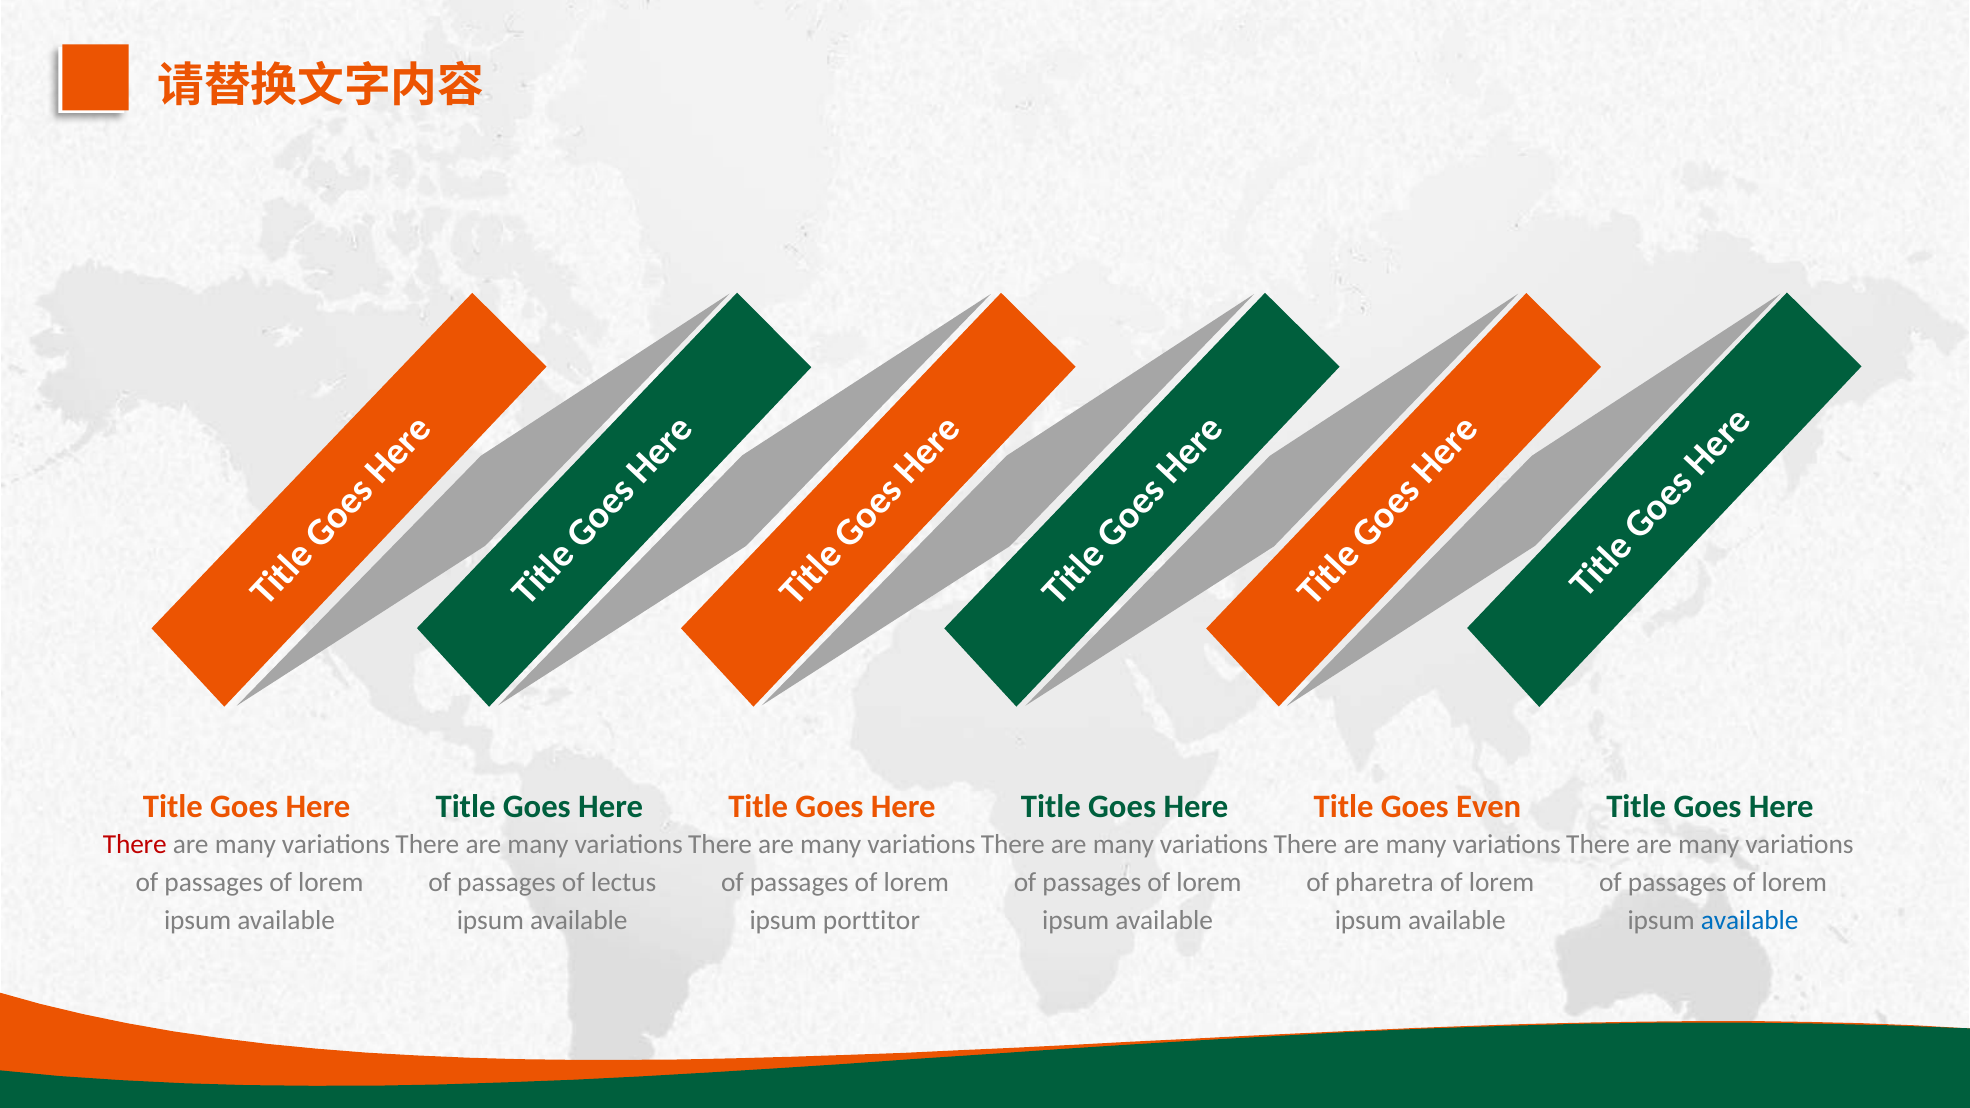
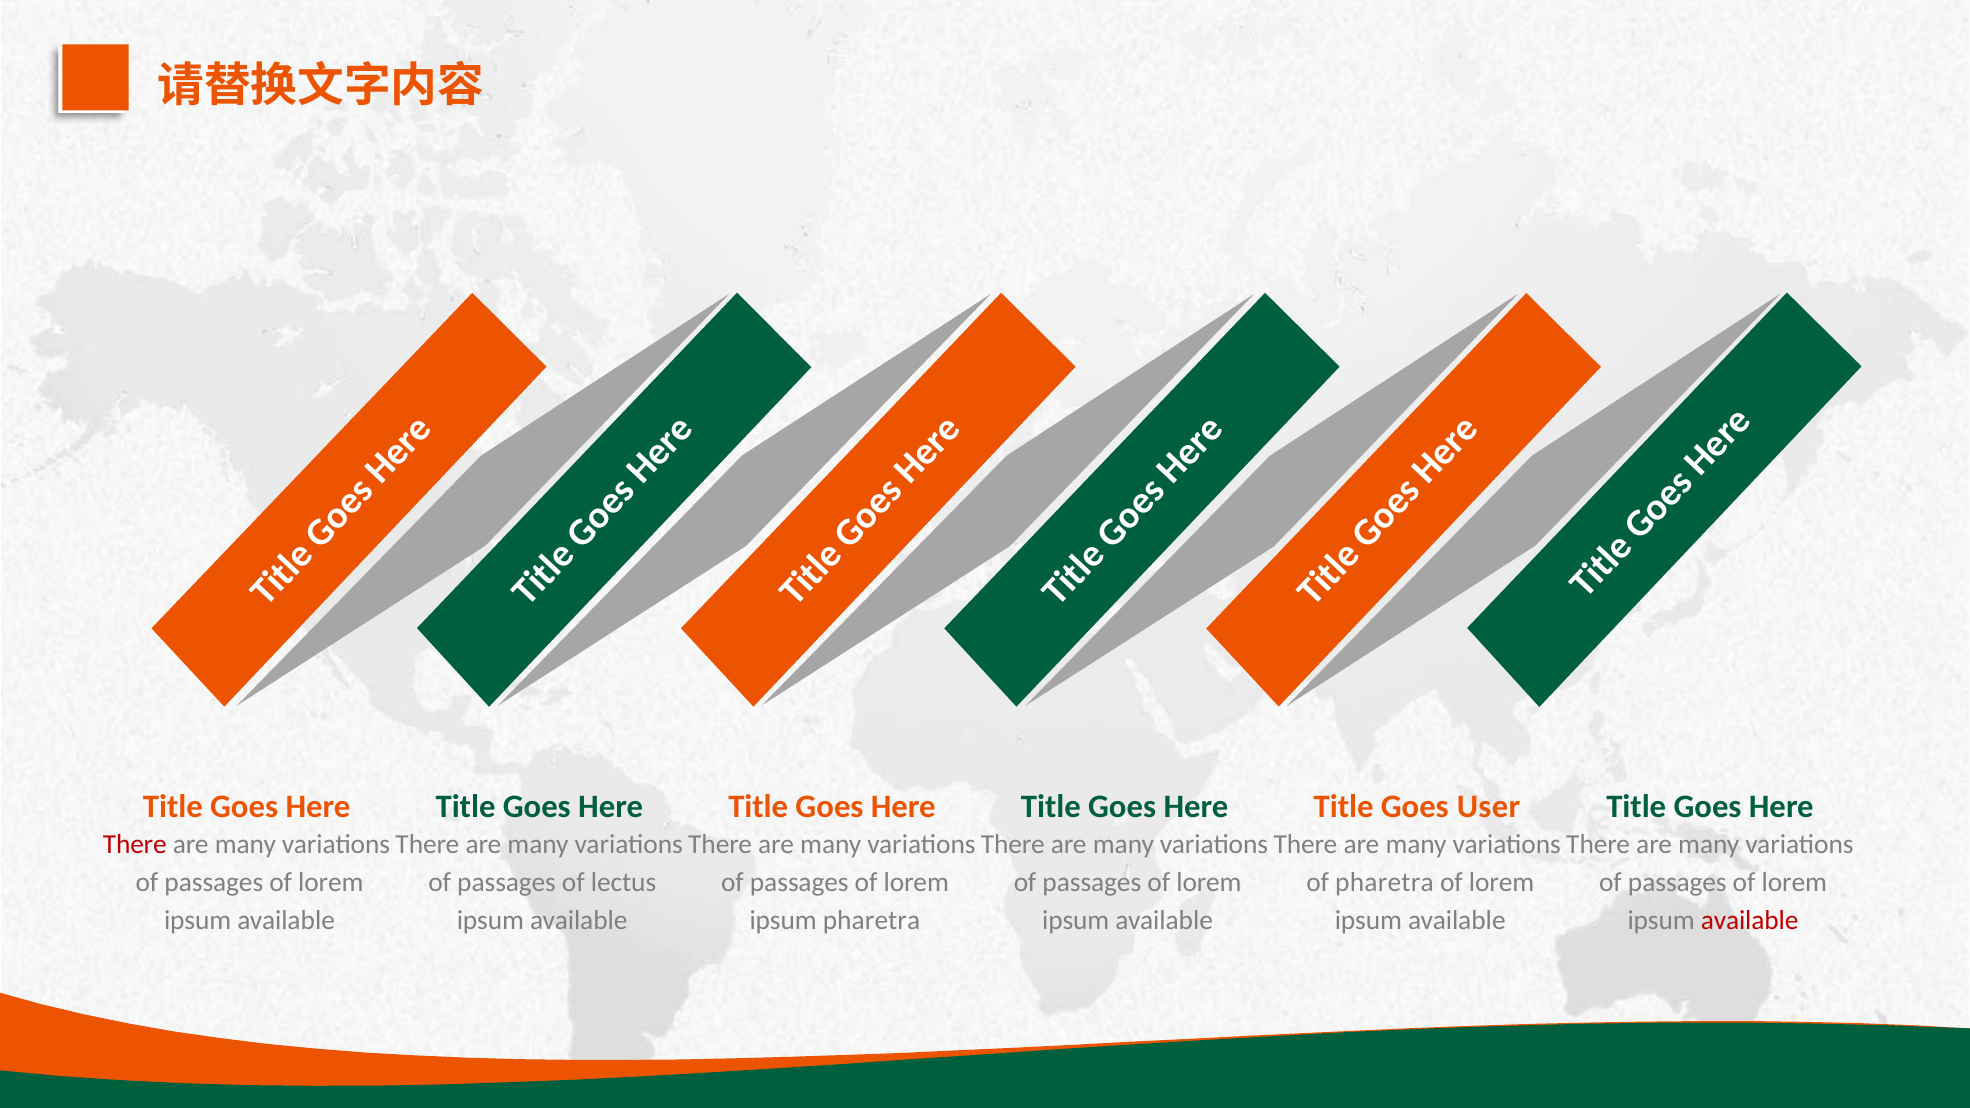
Even: Even -> User (1488, 806)
ipsum porttitor: porttitor -> pharetra (871, 921)
available colour: blue -> red (1750, 921)
